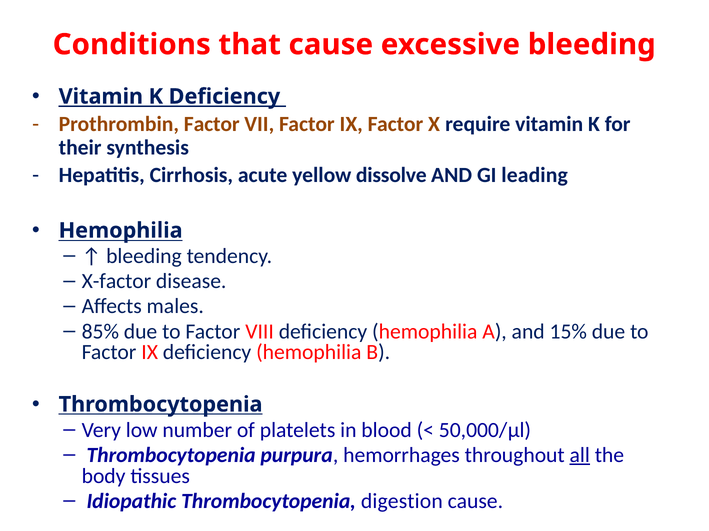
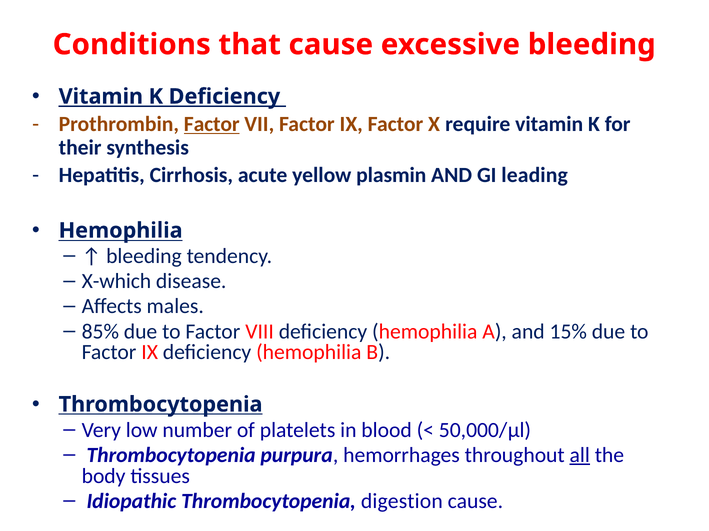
Factor underline: none -> present (212, 124)
dissolve: dissolve -> plasmin (391, 175)
X-factor: X-factor -> X-which (116, 282)
